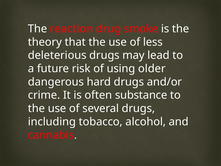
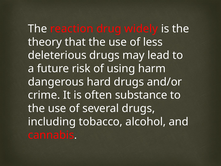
smoke: smoke -> widely (141, 29)
older: older -> harm (152, 69)
